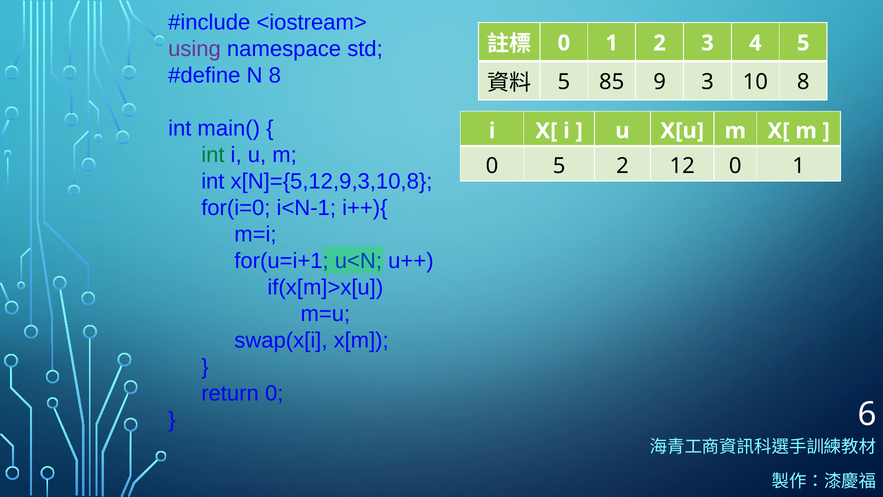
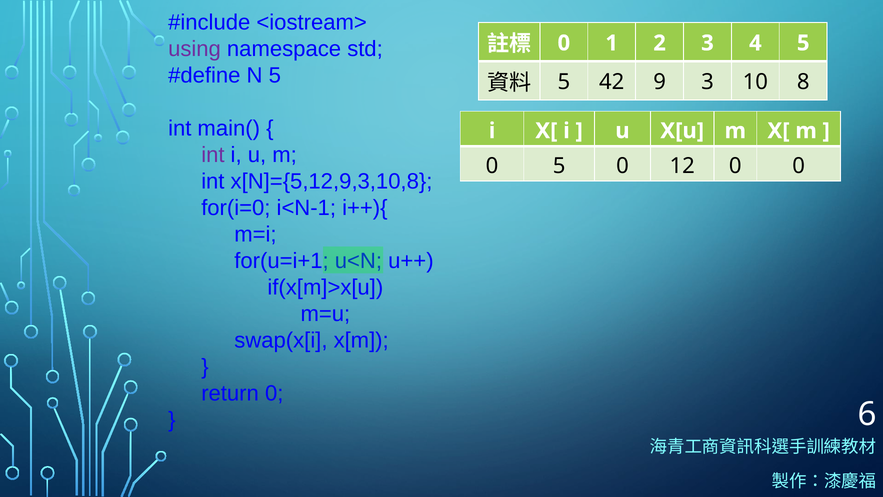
N 8: 8 -> 5 (275, 75)
85: 85 -> 42 (612, 82)
int colour: green -> purple (213, 155)
5 2: 2 -> 0 (622, 166)
12 0 1: 1 -> 0 (799, 166)
